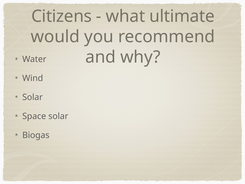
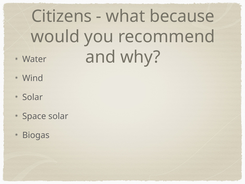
ultimate: ultimate -> because (182, 16)
